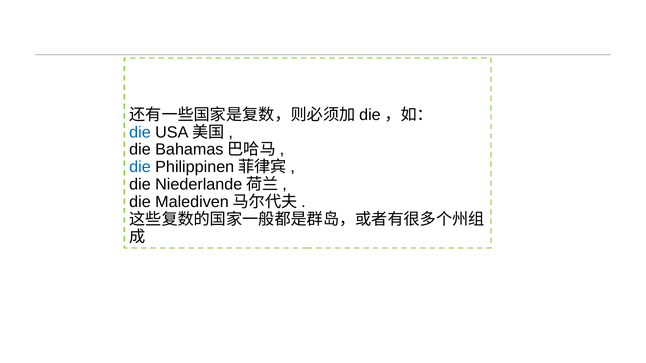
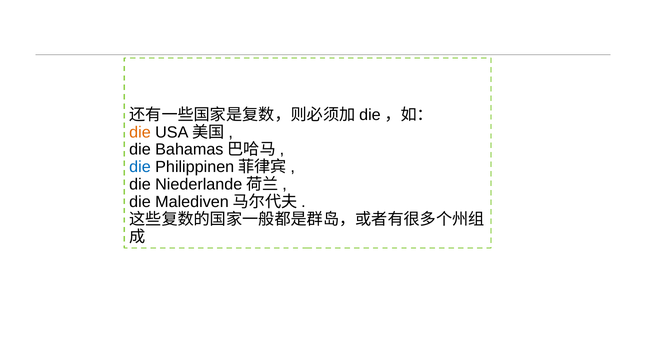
die colour: blue -> orange (140, 132)
